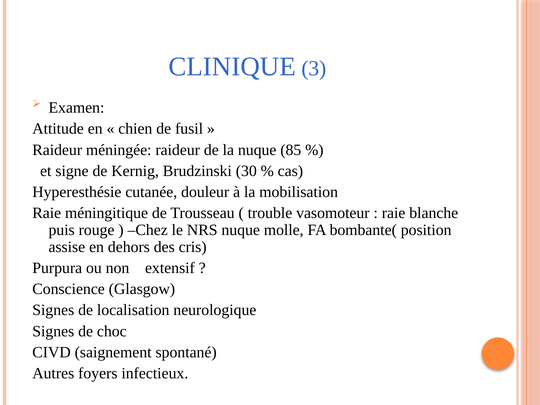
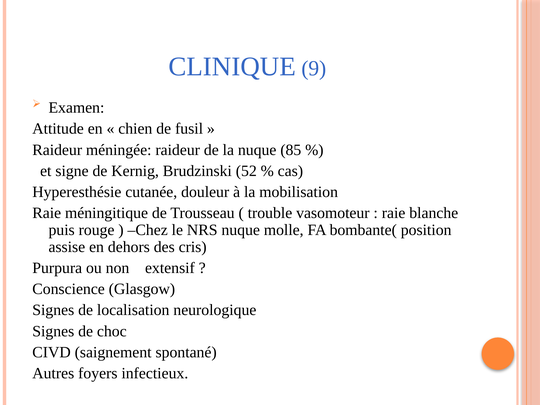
3: 3 -> 9 (314, 69)
30: 30 -> 52 (246, 171)
